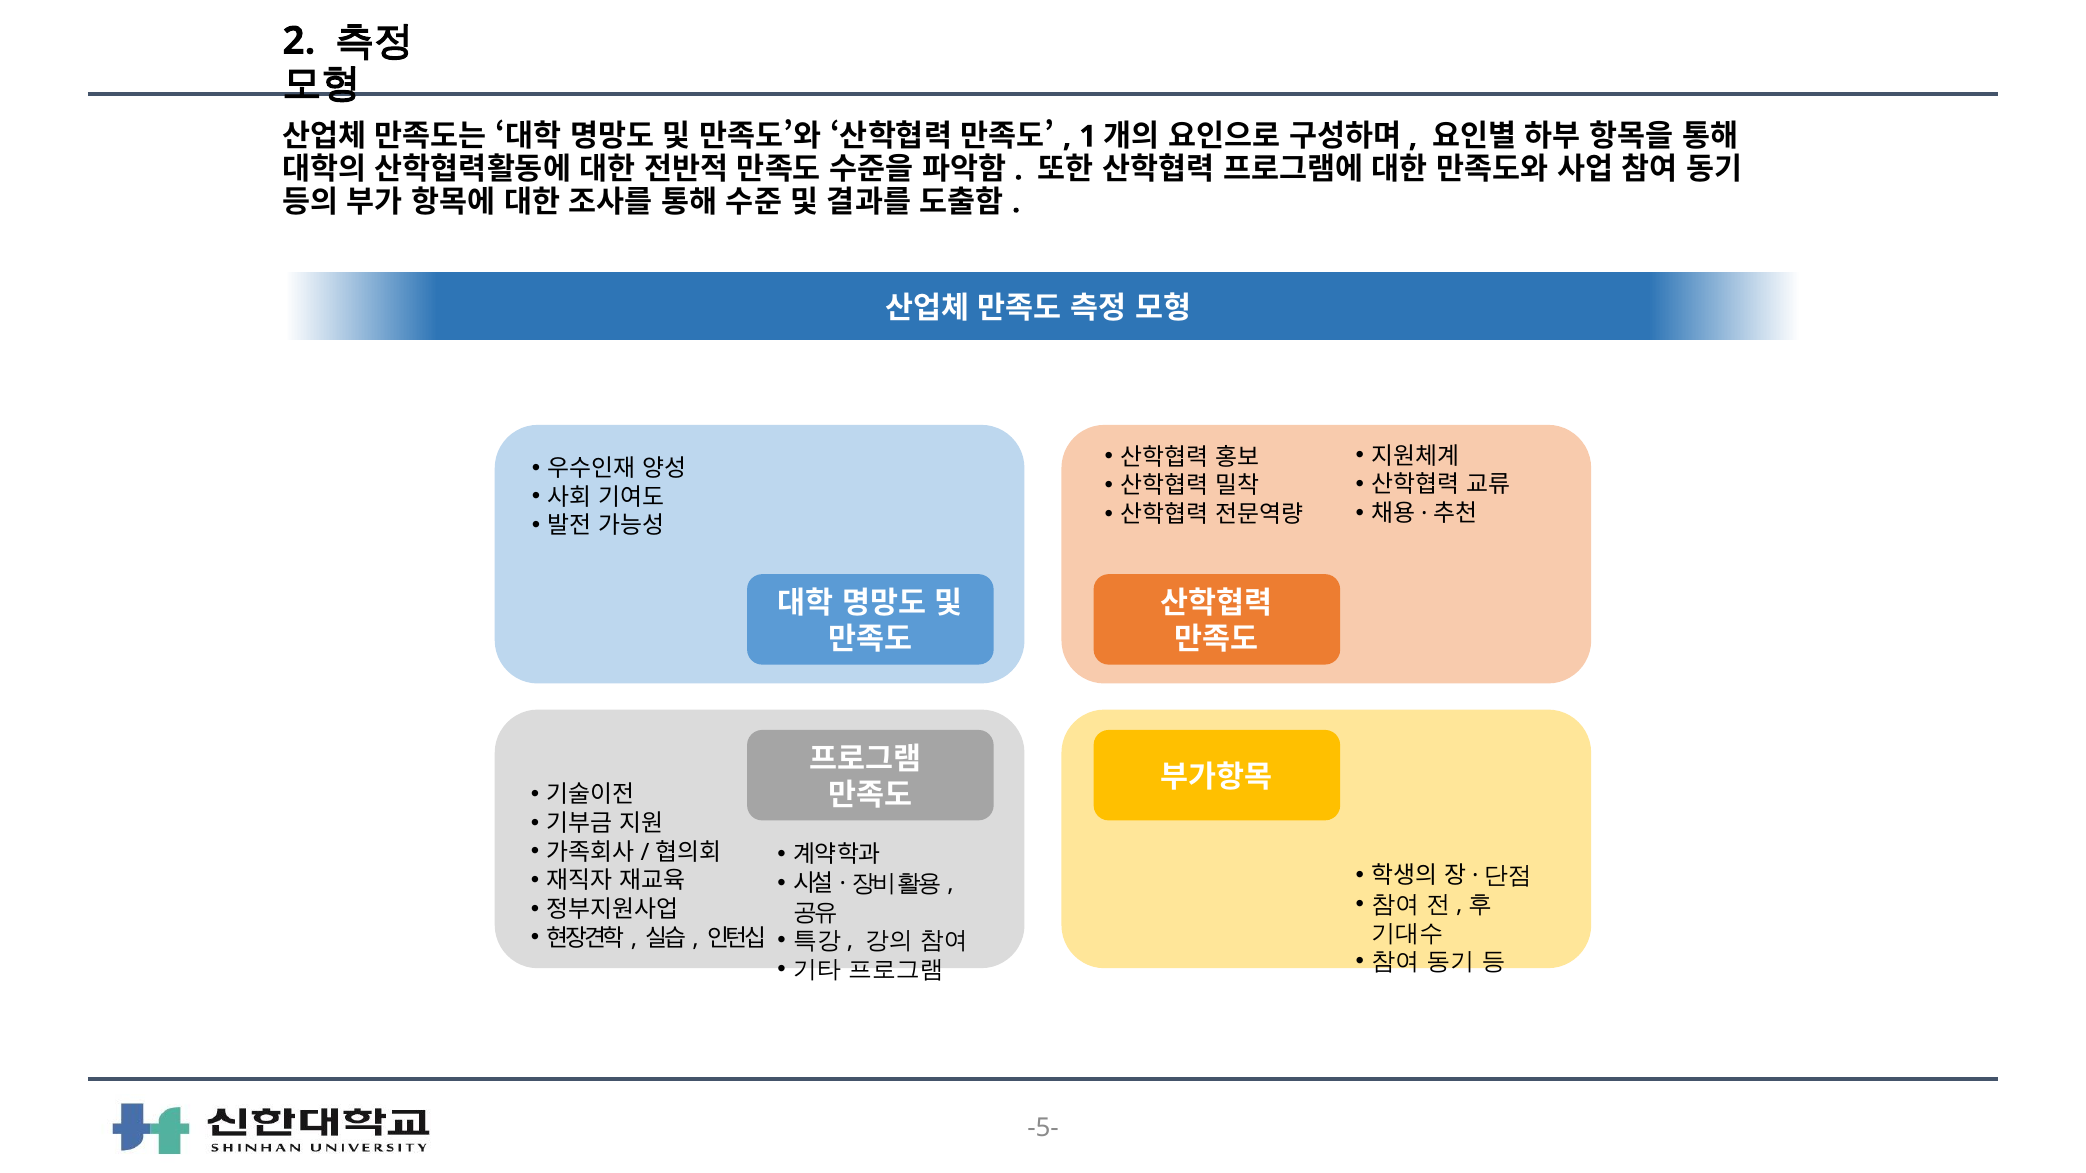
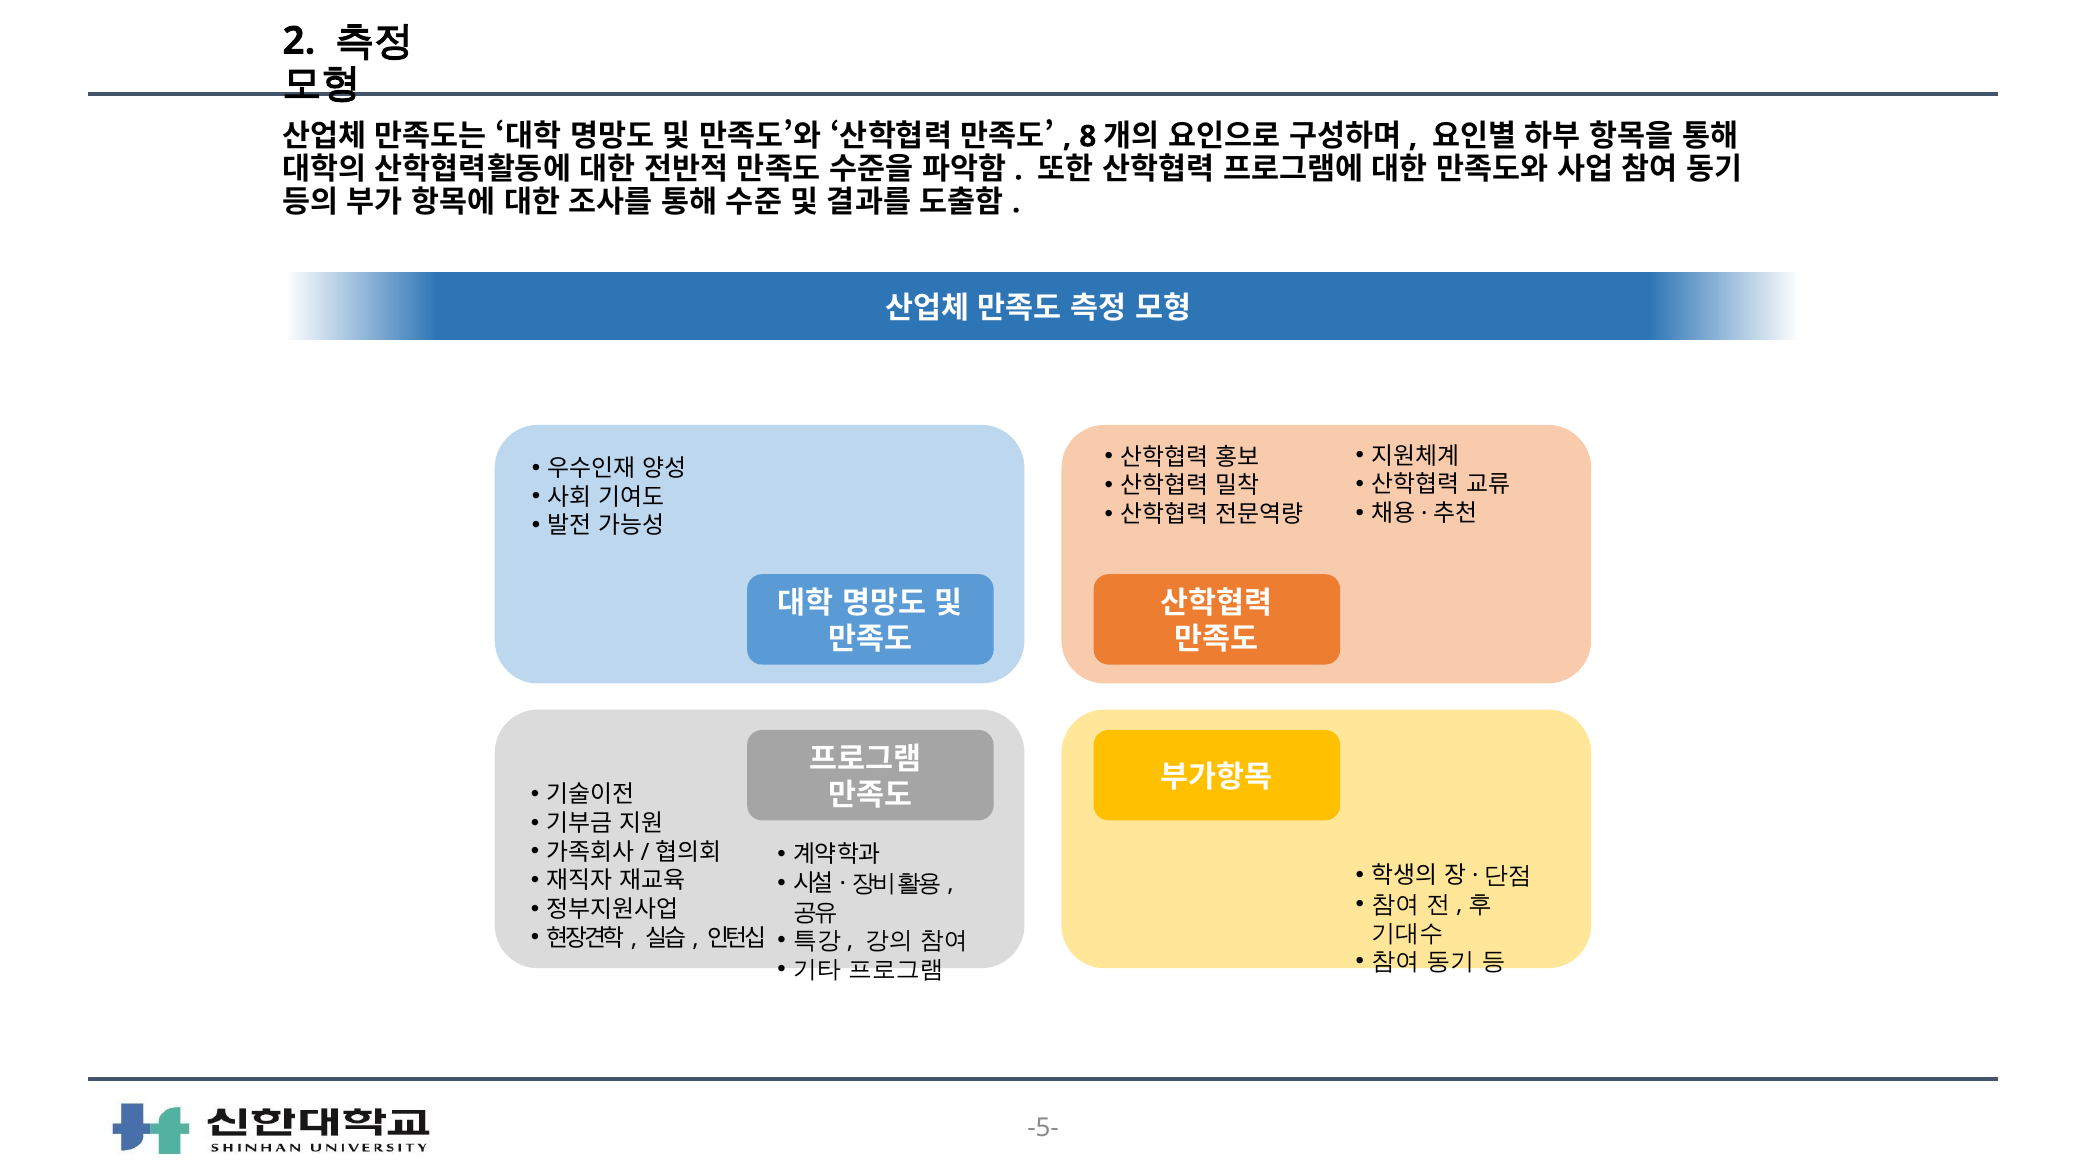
1: 1 -> 8 (1088, 137)
